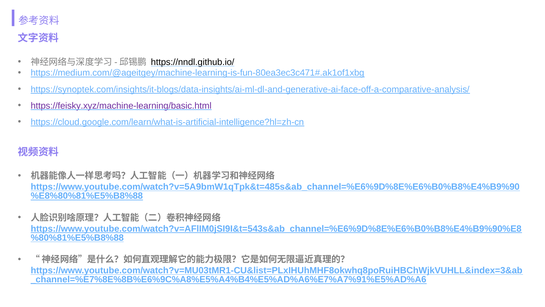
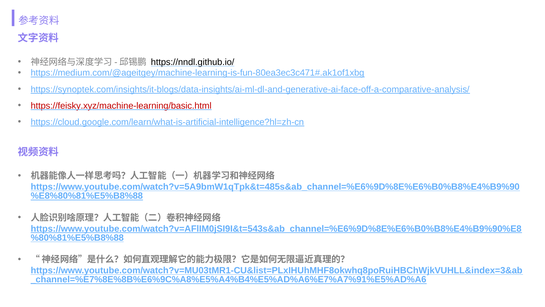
https://feisky.xyz/machine-learning/basic.html colour: purple -> red (121, 106)
